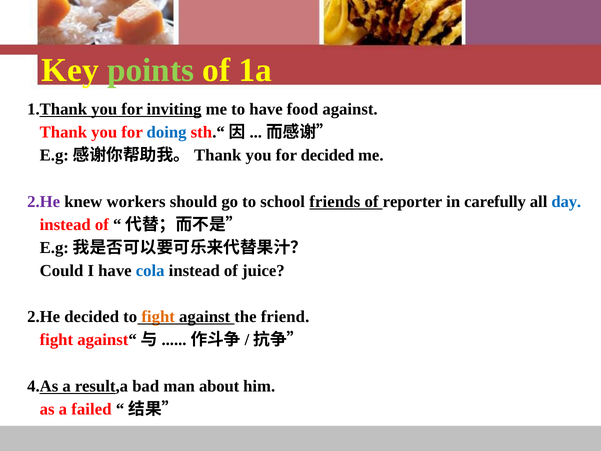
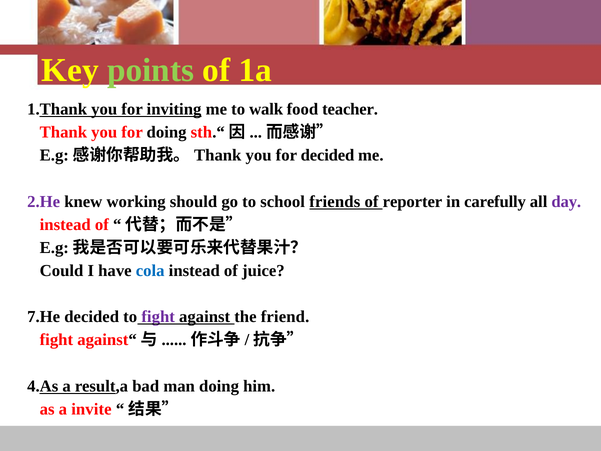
to have: have -> walk (266, 109)
food against: against -> teacher (350, 109)
doing colour: blue -> black (167, 132)
workers: workers -> working (136, 201)
day colour: blue -> purple (566, 201)
2.He: 2.He -> 7.He (44, 317)
fight colour: orange -> purple (158, 317)
man about: about -> doing (219, 386)
failed: failed -> invite (91, 409)
